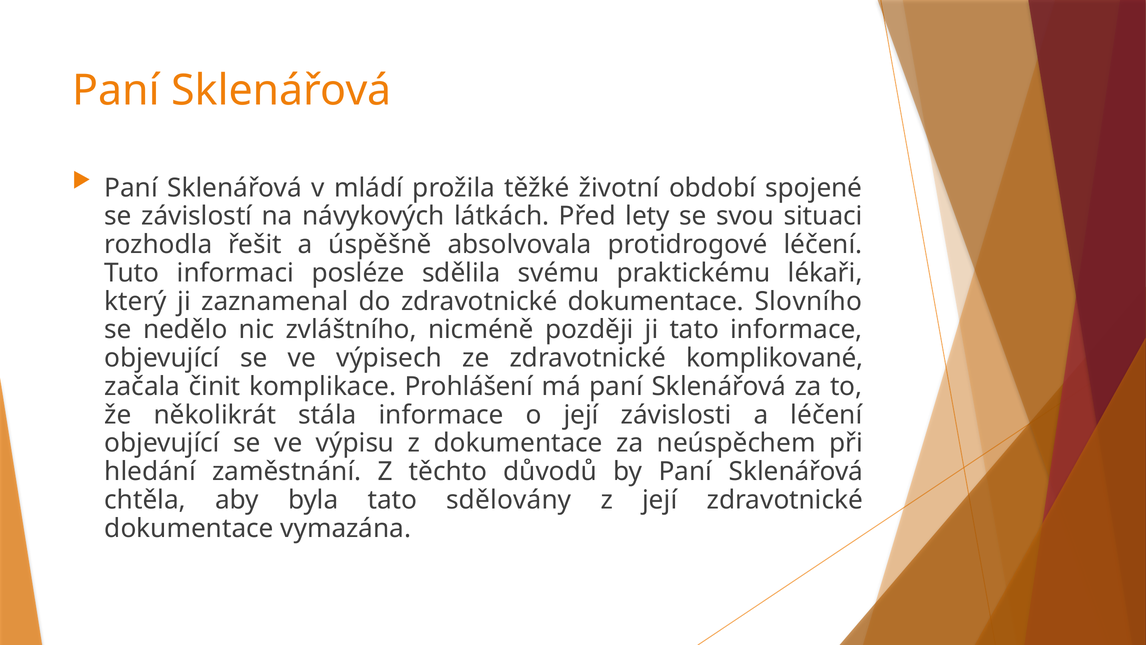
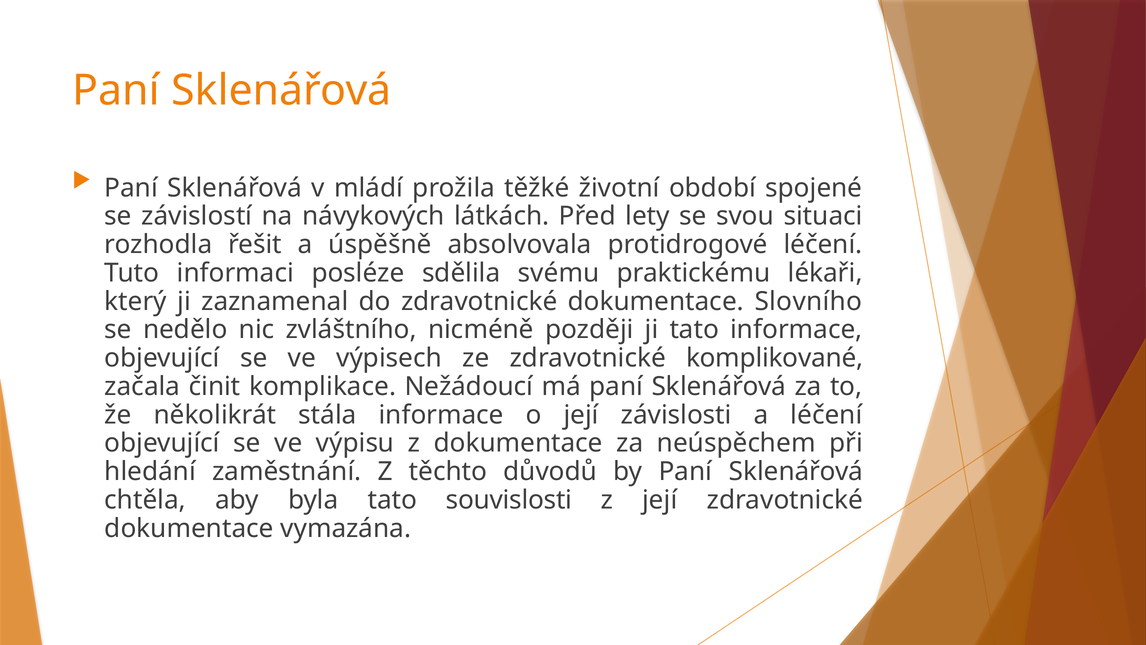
Prohlášení: Prohlášení -> Nežádoucí (469, 386)
sdělovány: sdělovány -> souvislosti (509, 500)
